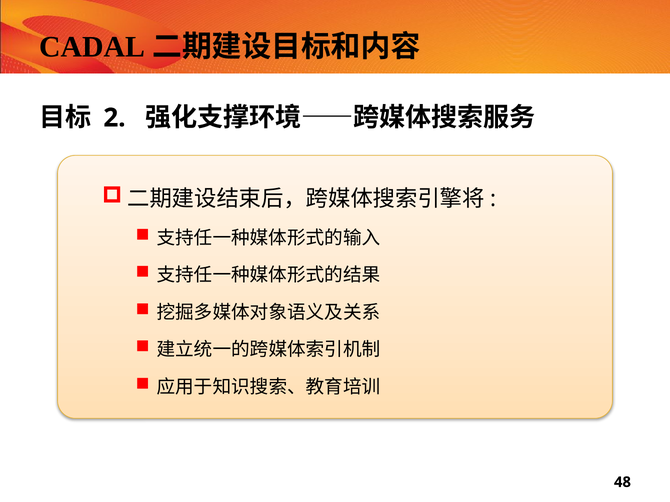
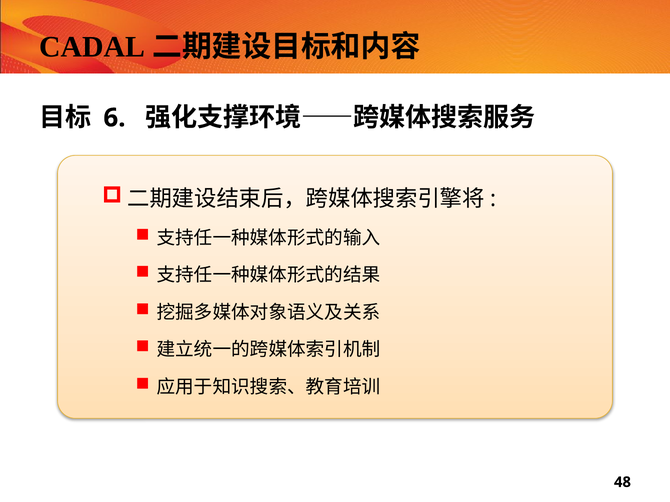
2: 2 -> 6 (114, 118)
